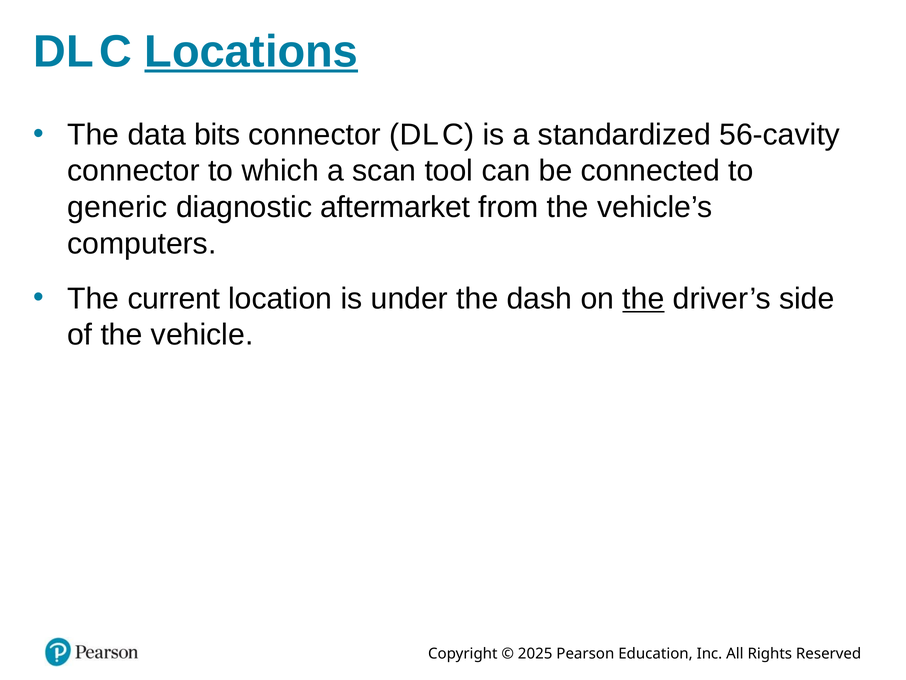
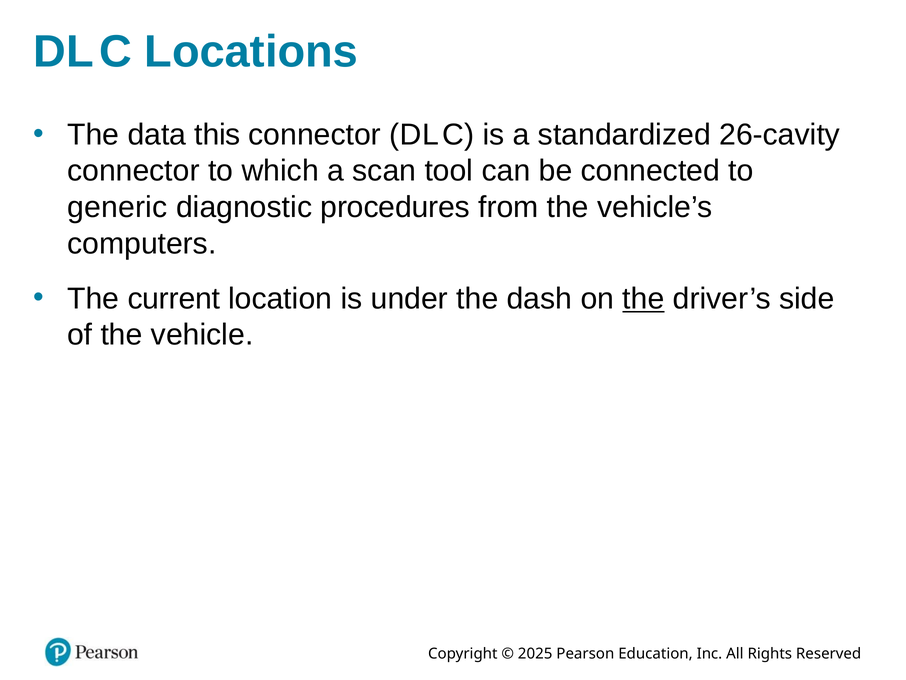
Locations underline: present -> none (251, 52)
bits: bits -> this (217, 135)
56-cavity: 56-cavity -> 26-cavity (780, 135)
aftermarket: aftermarket -> procedures (395, 207)
